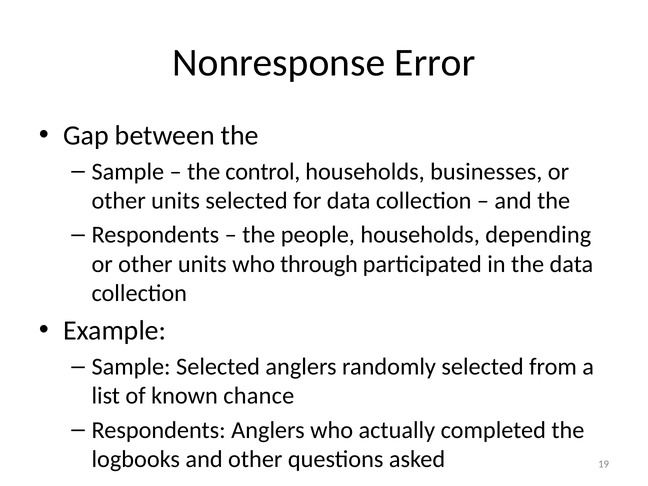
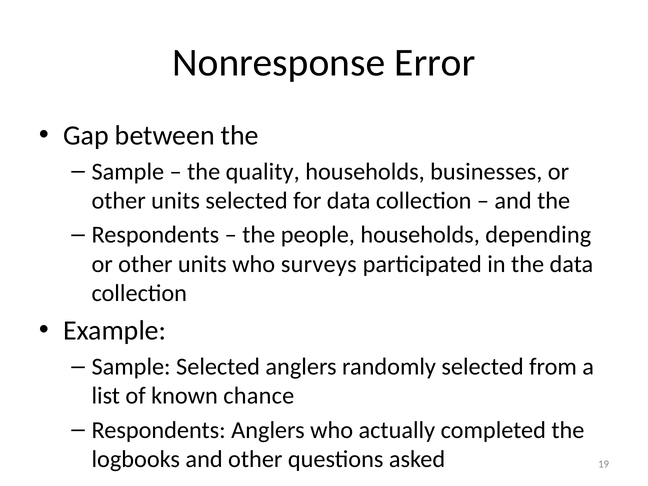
control: control -> quality (263, 171)
through: through -> surveys (319, 264)
